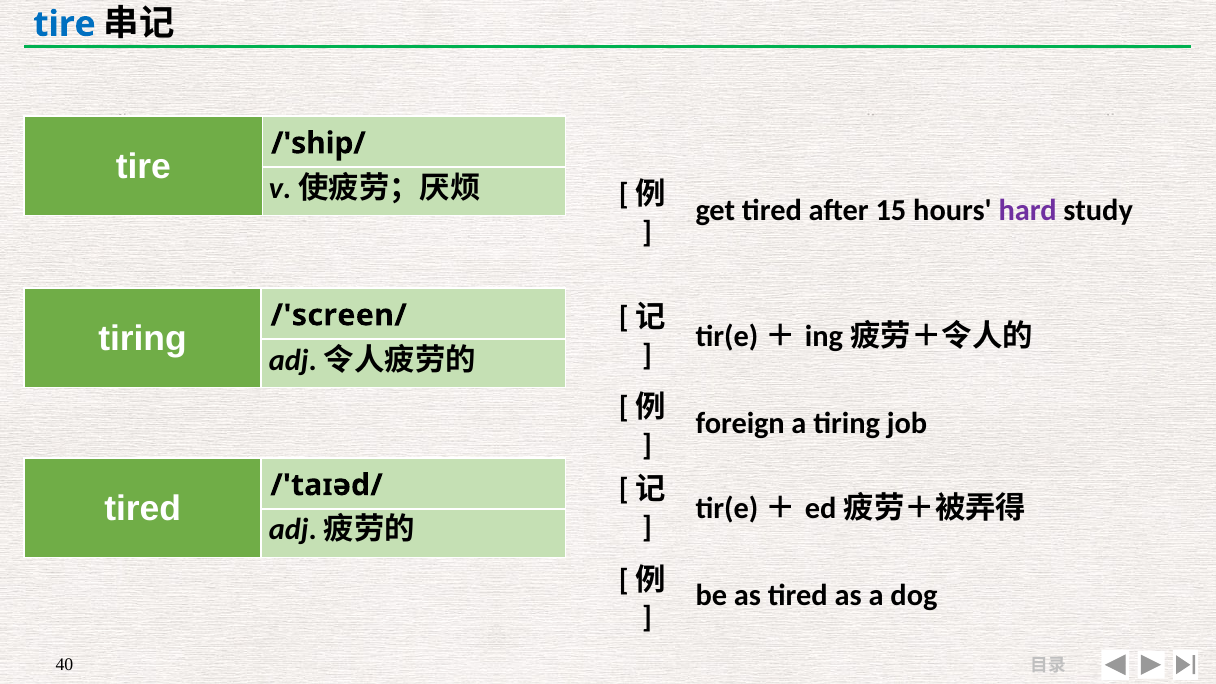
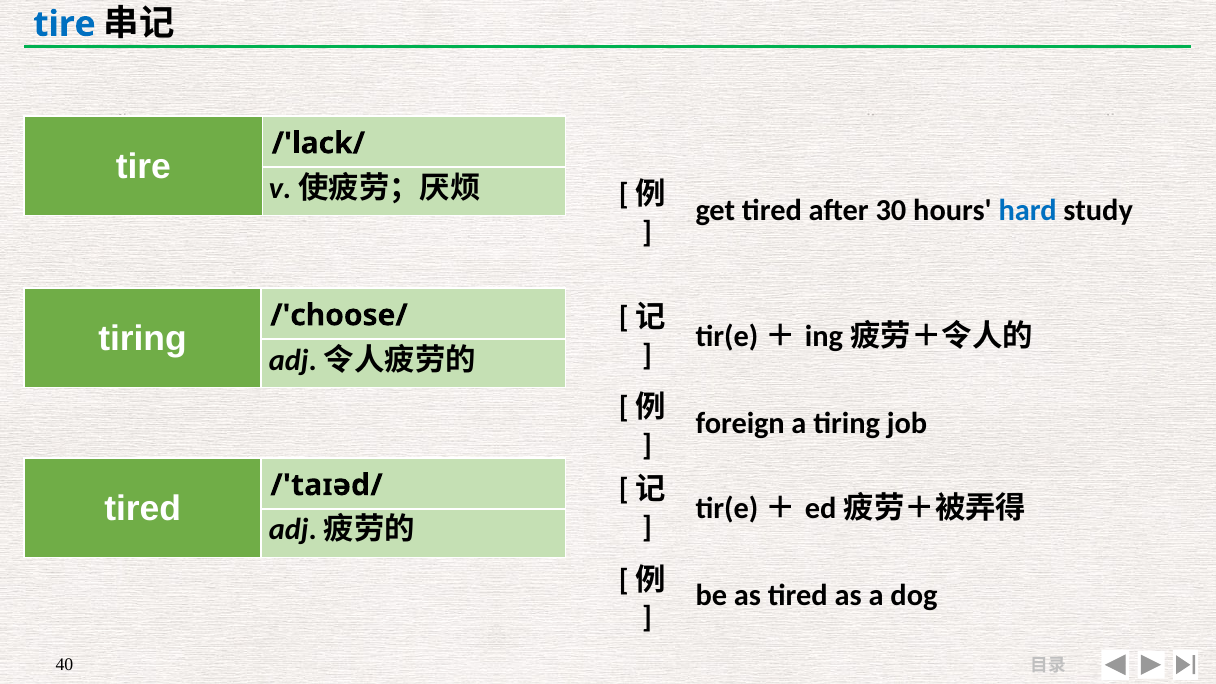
/'ship/: /'ship/ -> /'lack/ (318, 143)
15: 15 -> 30 (891, 210)
hard colour: purple -> blue (1028, 210)
/'screen/: /'screen/ -> /'choose/ (339, 315)
